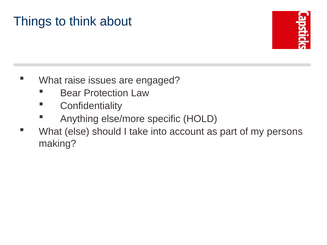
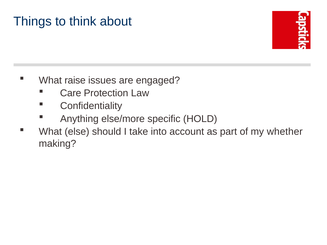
Bear: Bear -> Care (71, 93)
persons: persons -> whether (285, 132)
